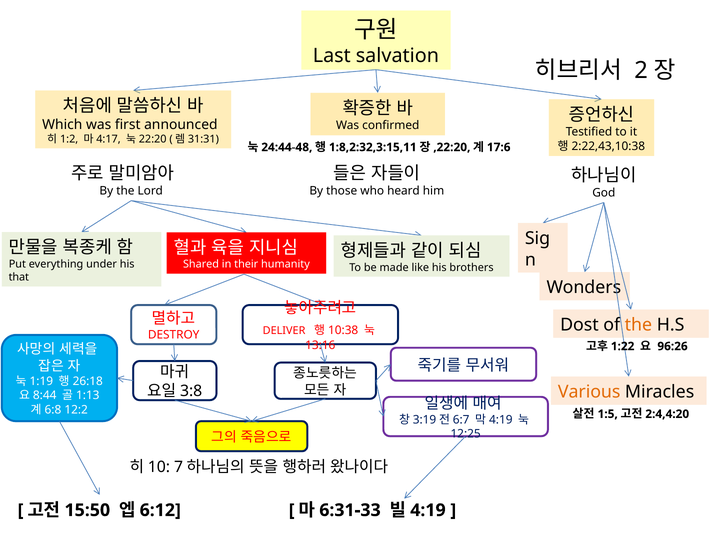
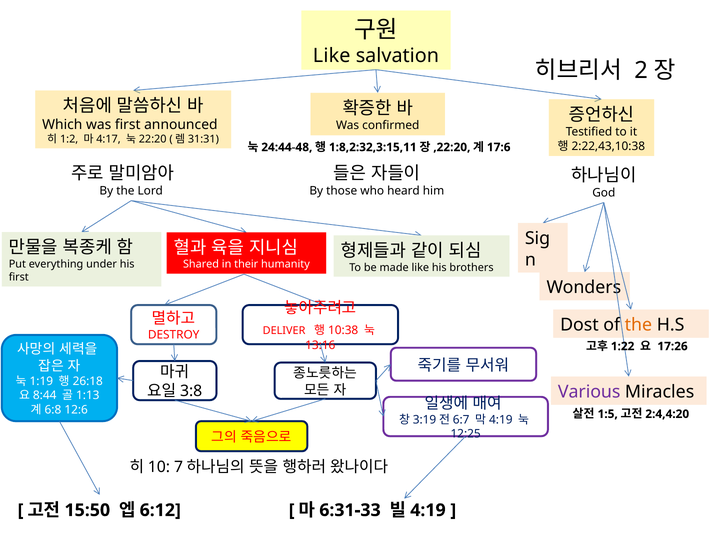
Last: Last -> Like (332, 56)
that: that -> first (19, 277)
96:26: 96:26 -> 17:26 (673, 346)
Various colour: orange -> purple (589, 392)
12:2: 12:2 -> 12:6 (76, 410)
